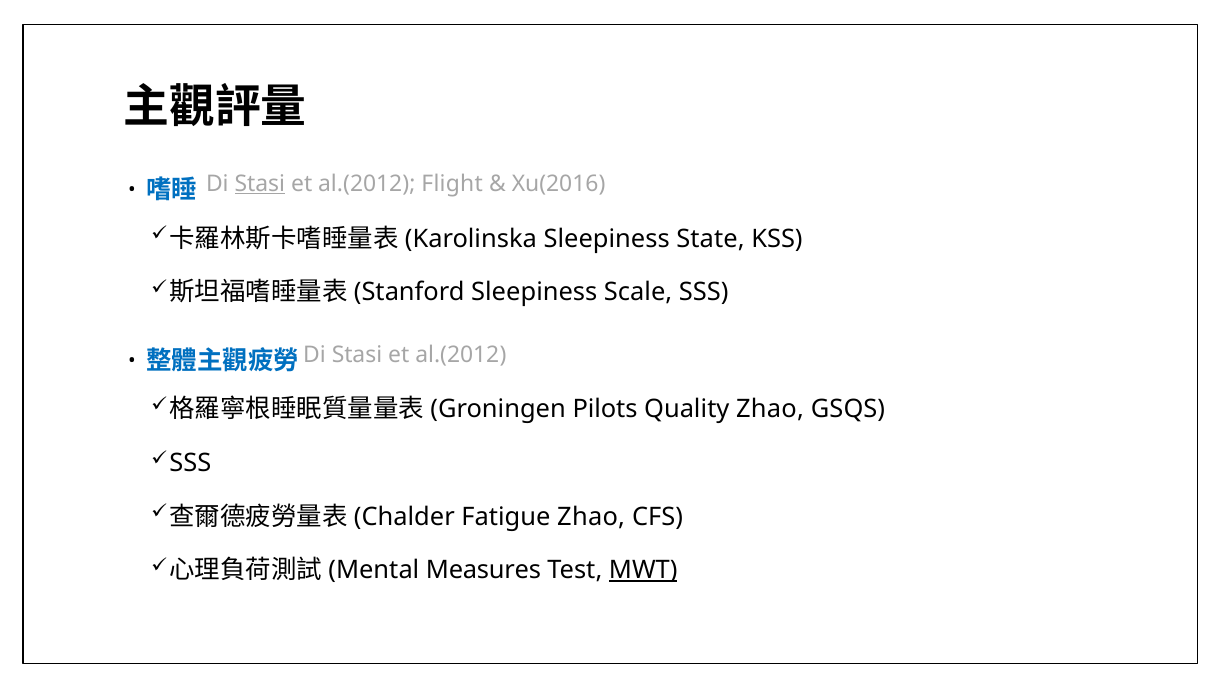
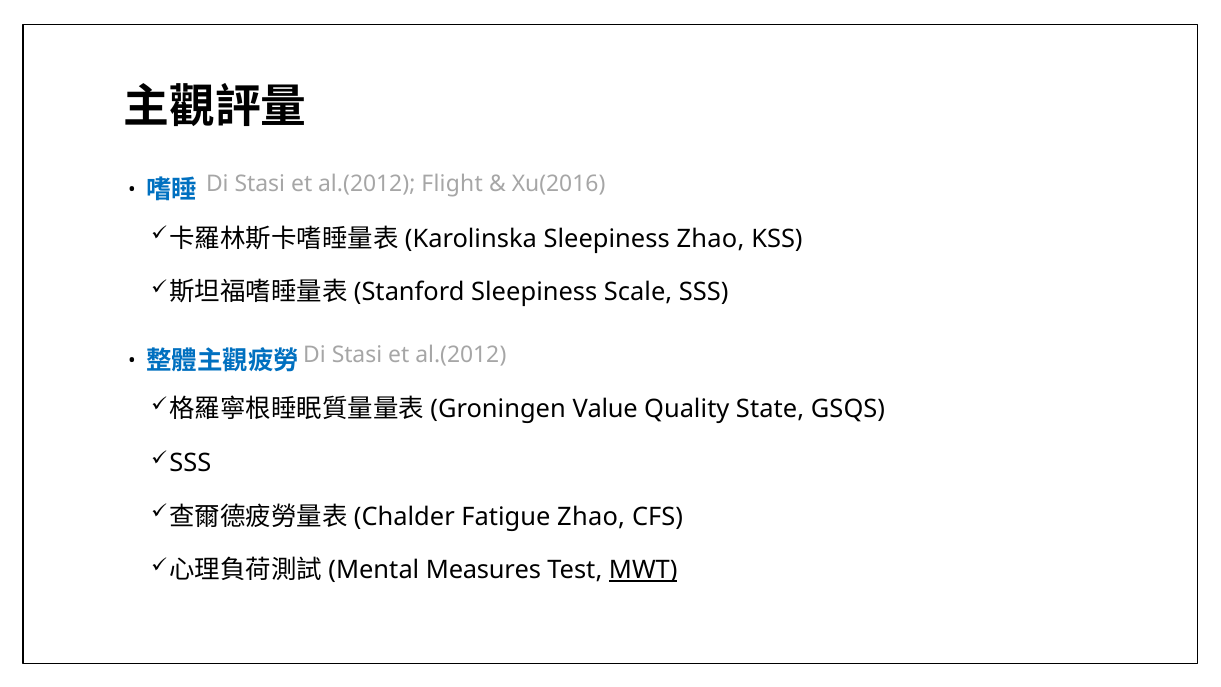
Stasi underline: present -> none (260, 183)
Sleepiness State: State -> Zhao (710, 239)
Pilots: Pilots -> Value (605, 409)
Quality Zhao: Zhao -> State (770, 409)
